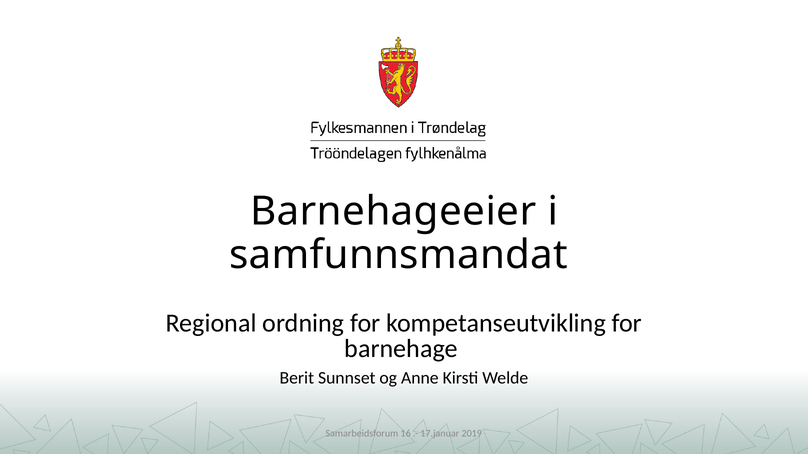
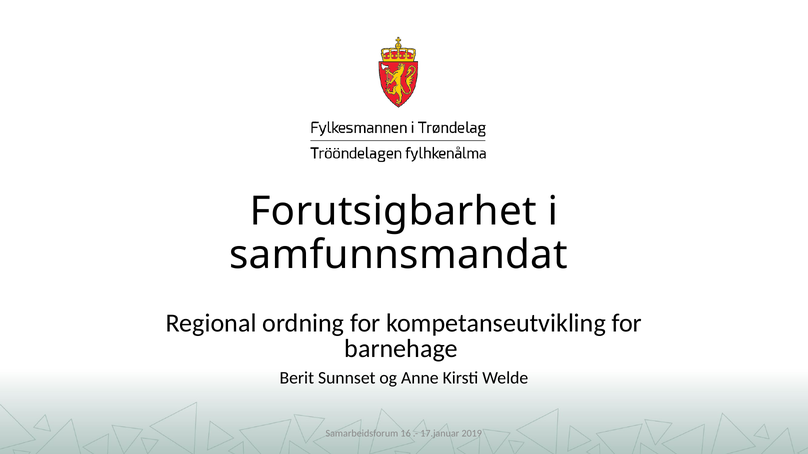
Barnehageeier: Barnehageeier -> Forutsigbarhet (393, 211)
